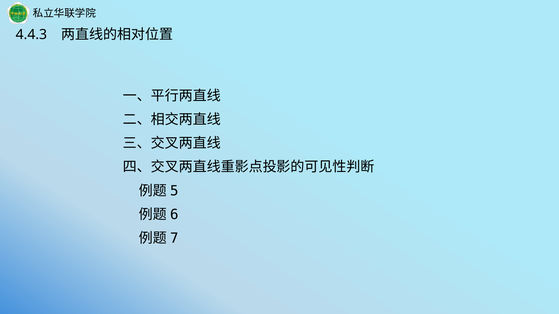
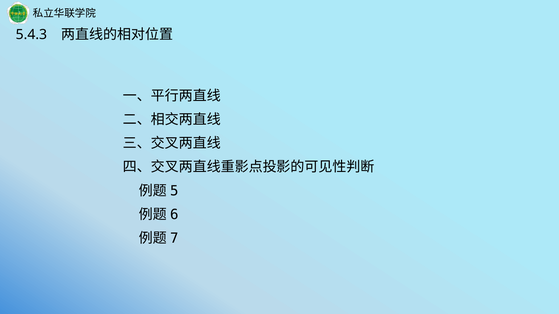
4.4.3: 4.4.3 -> 5.4.3 (31, 35)
